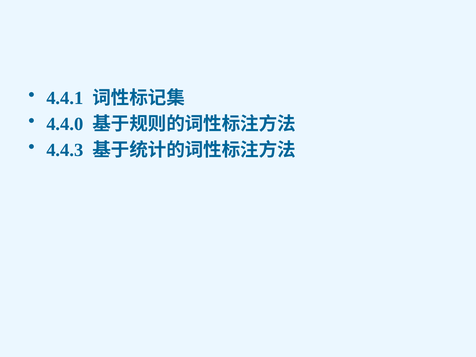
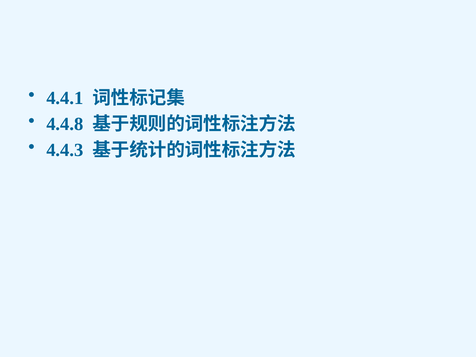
4.4.0: 4.4.0 -> 4.4.8 (65, 124)
